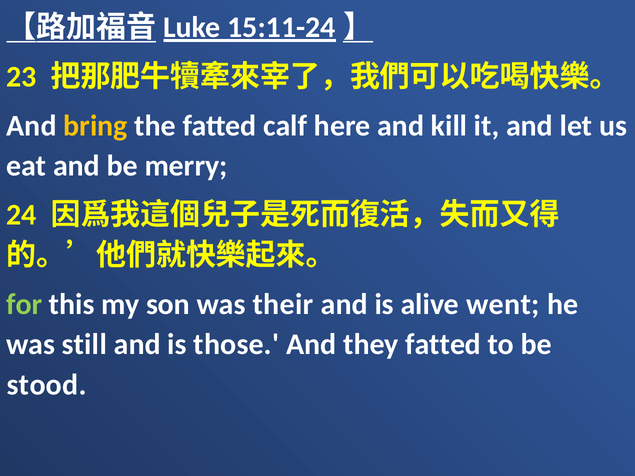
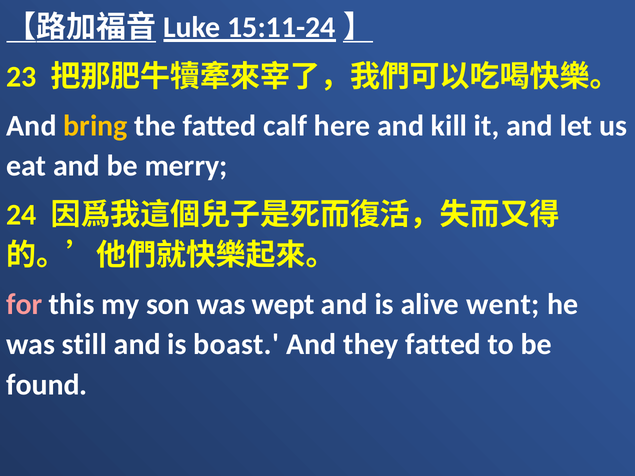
for colour: light green -> pink (24, 305)
their: their -> wept (283, 305)
those: those -> boast (236, 345)
stood: stood -> found (47, 385)
